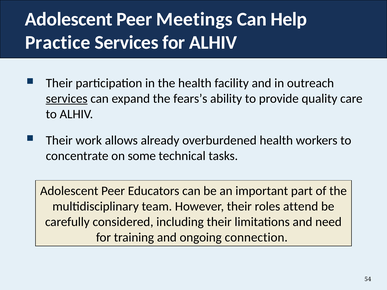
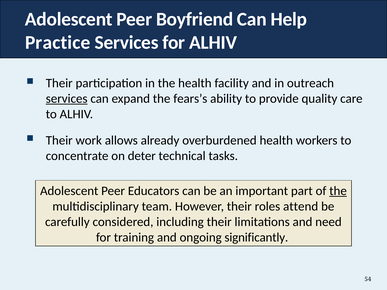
Meetings: Meetings -> Boyfriend (195, 19)
some: some -> deter (142, 156)
the underline: none -> present (338, 191)
connection: connection -> significantly (256, 238)
